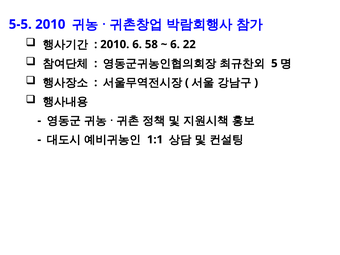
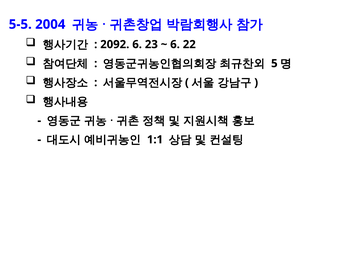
5-5 2010: 2010 -> 2004 (50, 24)
2010: 2010 -> 2092 (115, 44)
58: 58 -> 23 (151, 44)
